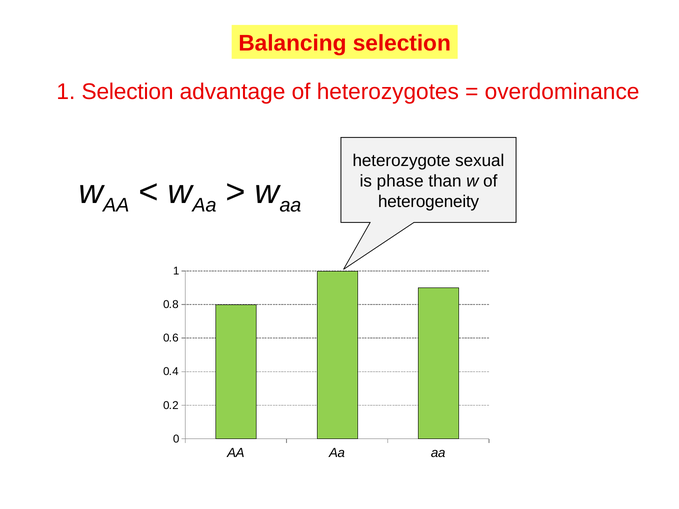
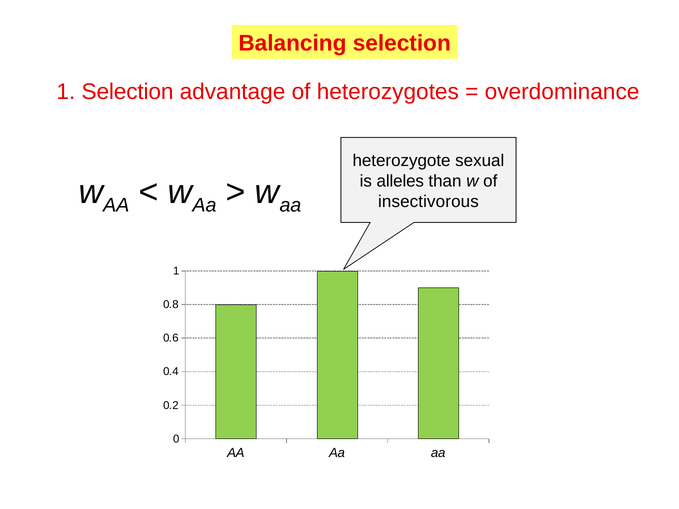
phase: phase -> alleles (400, 181)
heterogeneity: heterogeneity -> insectivorous (428, 202)
